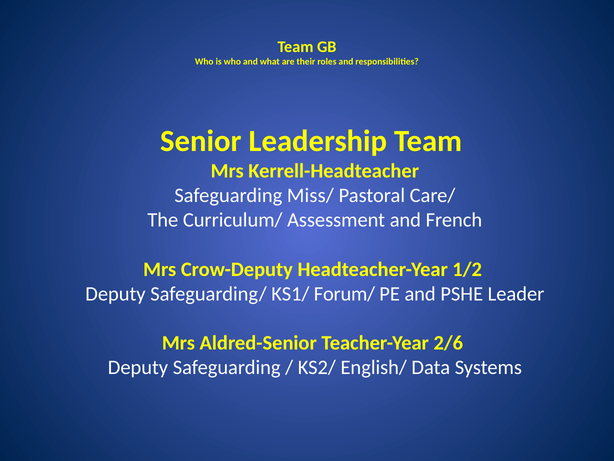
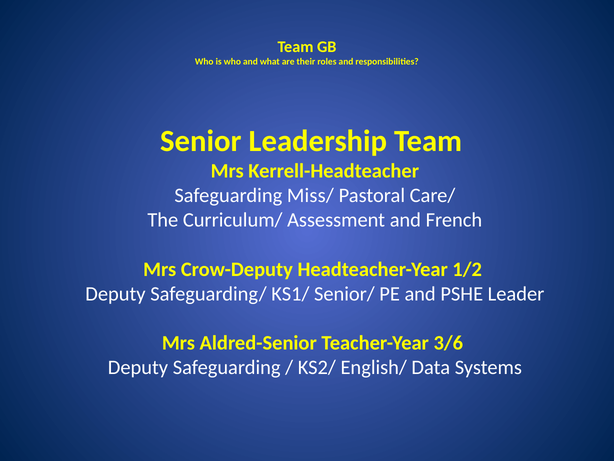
Forum/: Forum/ -> Senior/ (344, 294)
2/6: 2/6 -> 3/6 (448, 343)
